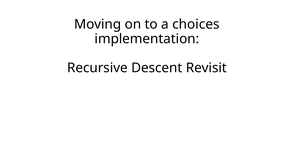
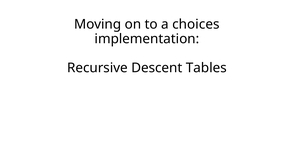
Revisit: Revisit -> Tables (206, 68)
